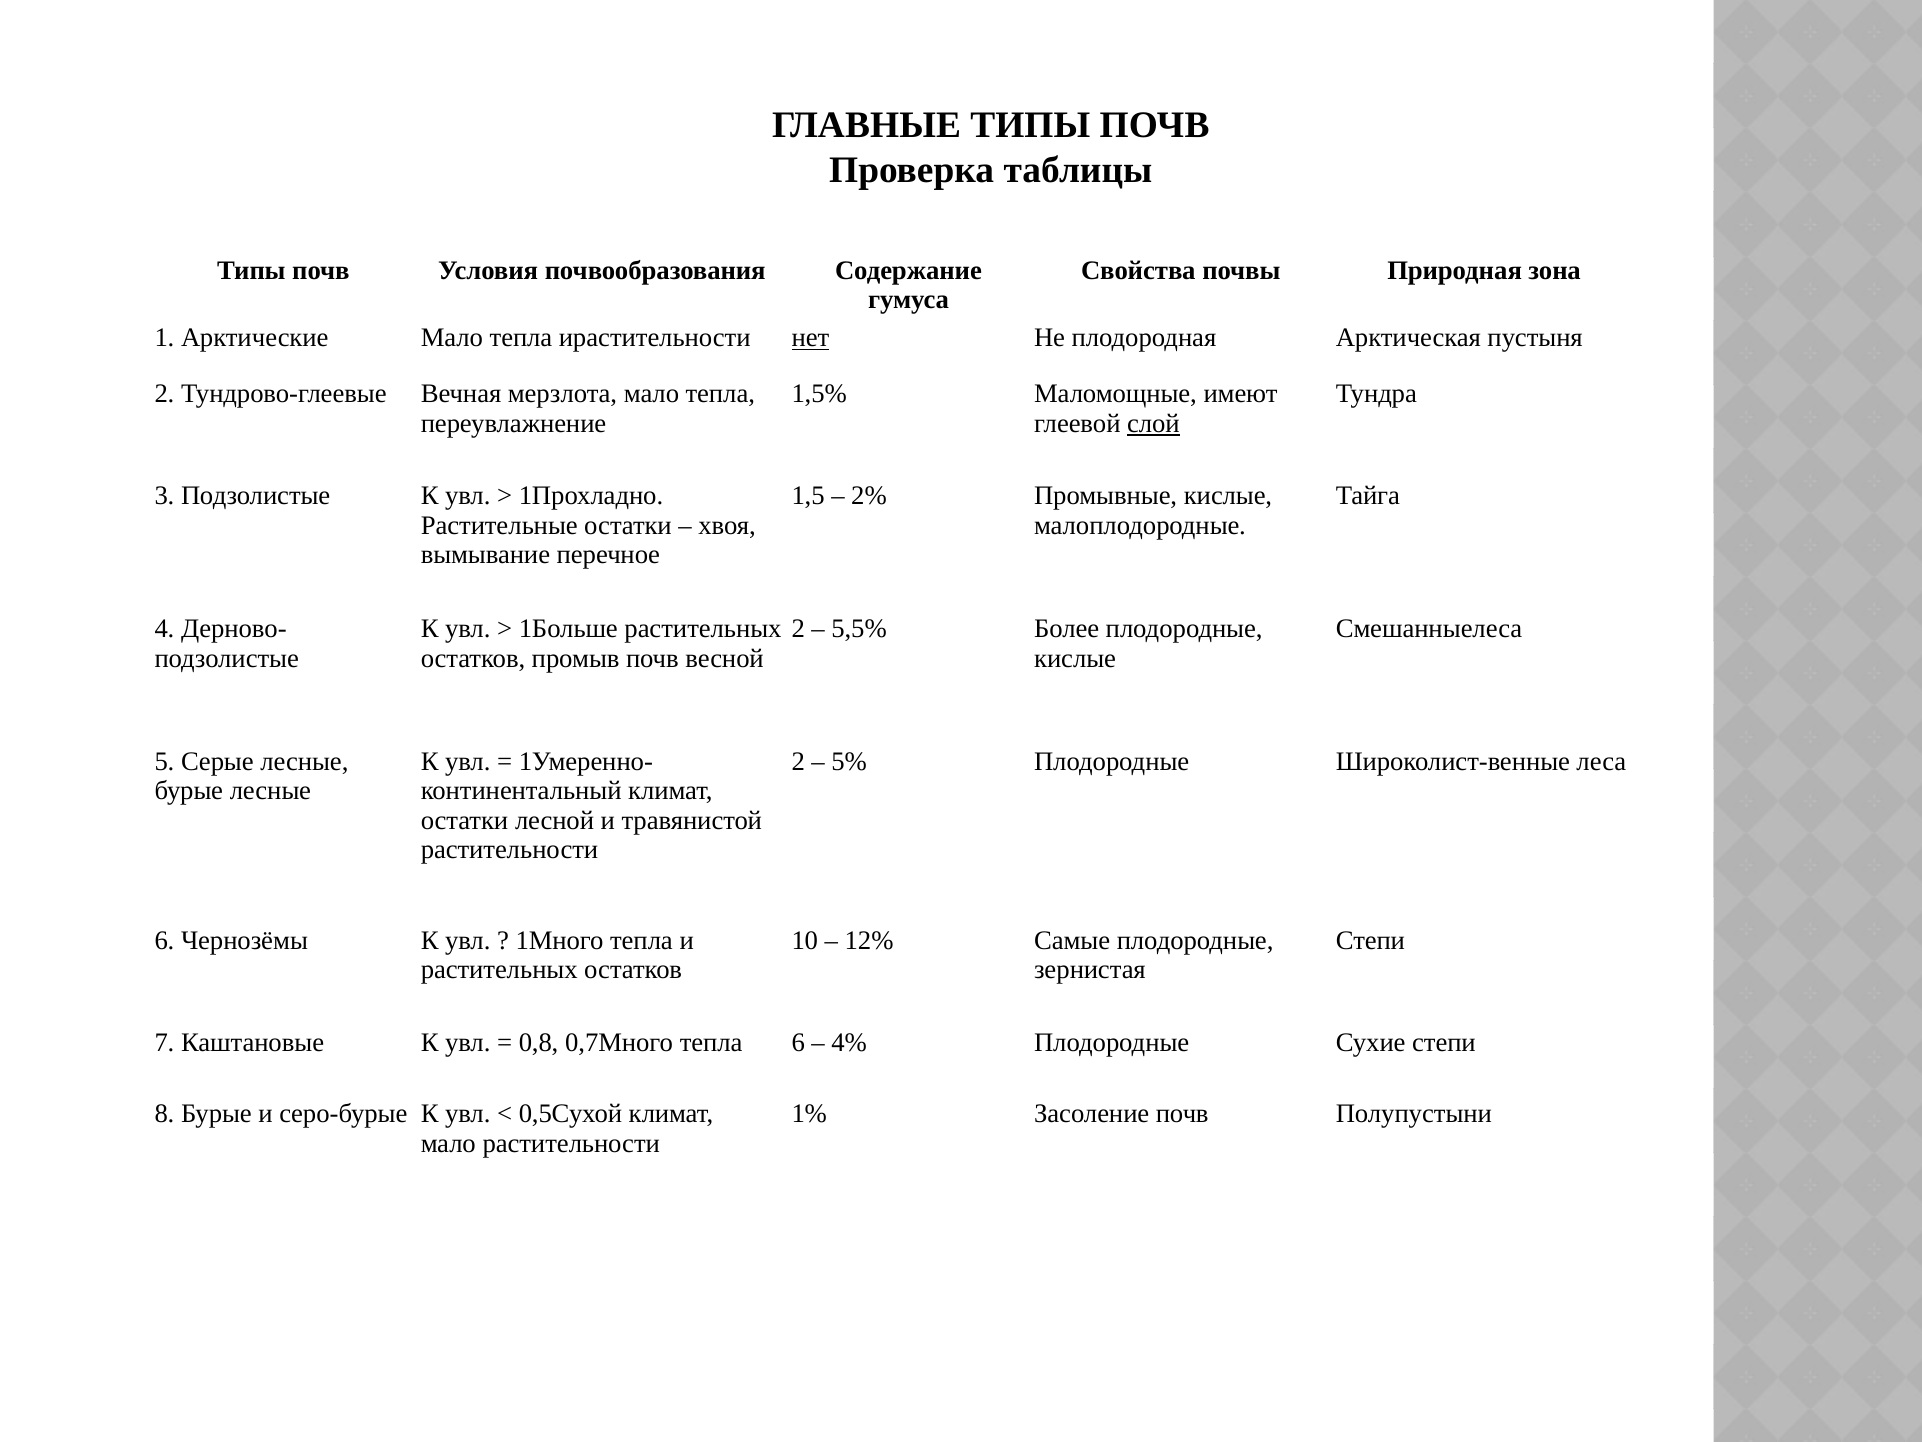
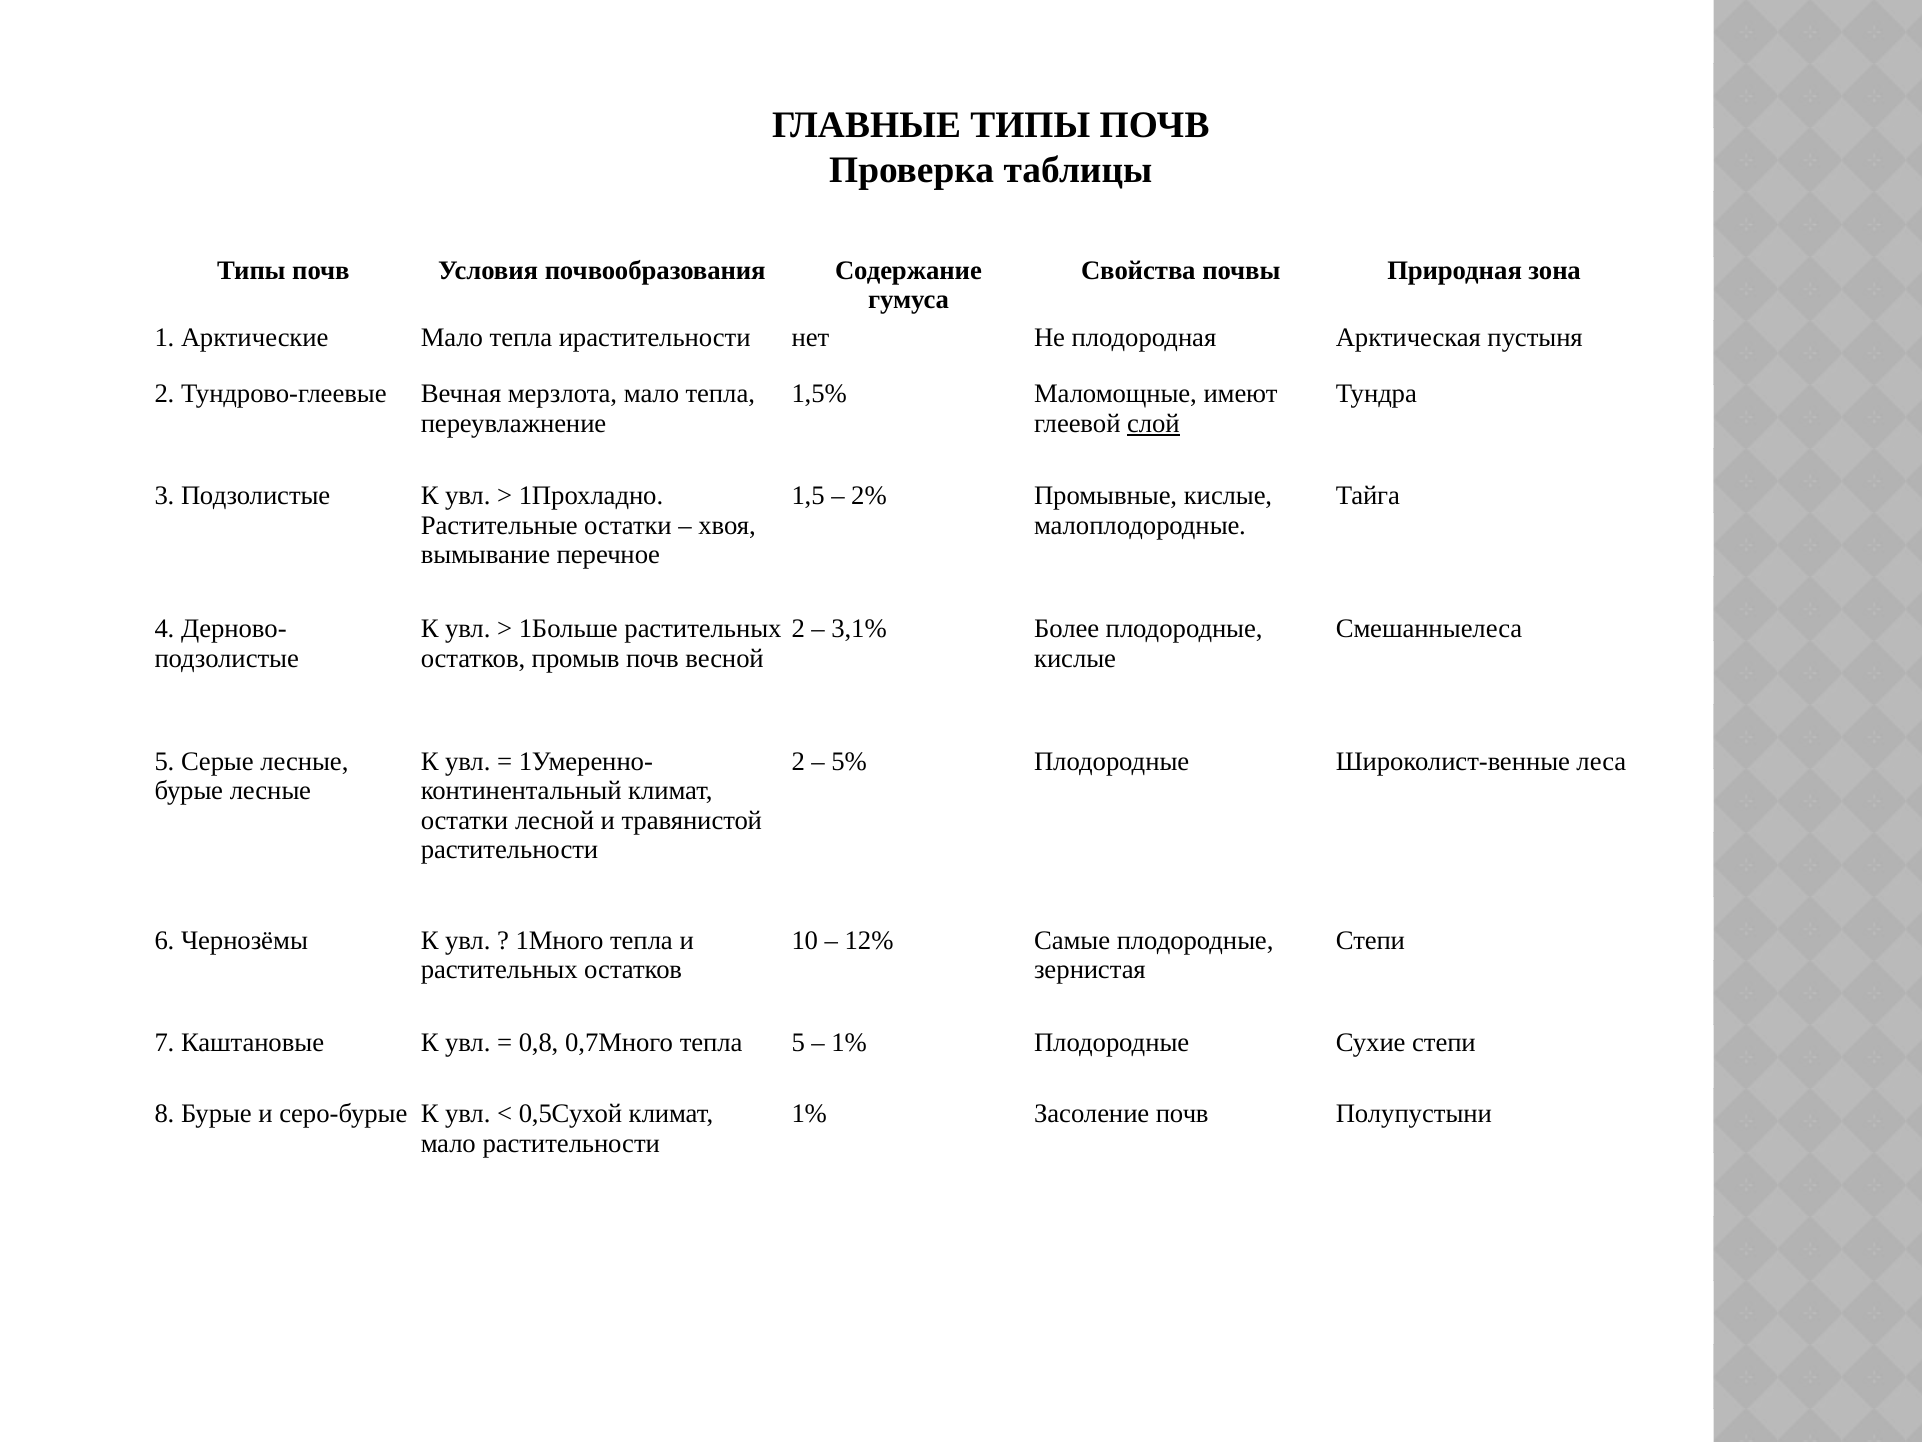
нет underline: present -> none (810, 338)
5,5%: 5,5% -> 3,1% (859, 629)
тепла 6: 6 -> 5 (798, 1042)
4%: 4% -> 1% (849, 1042)
